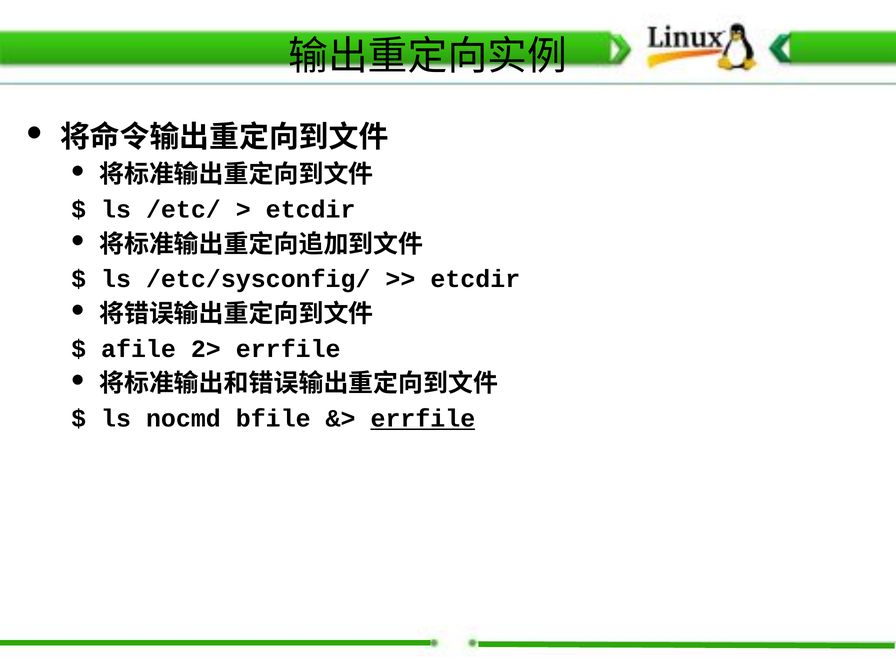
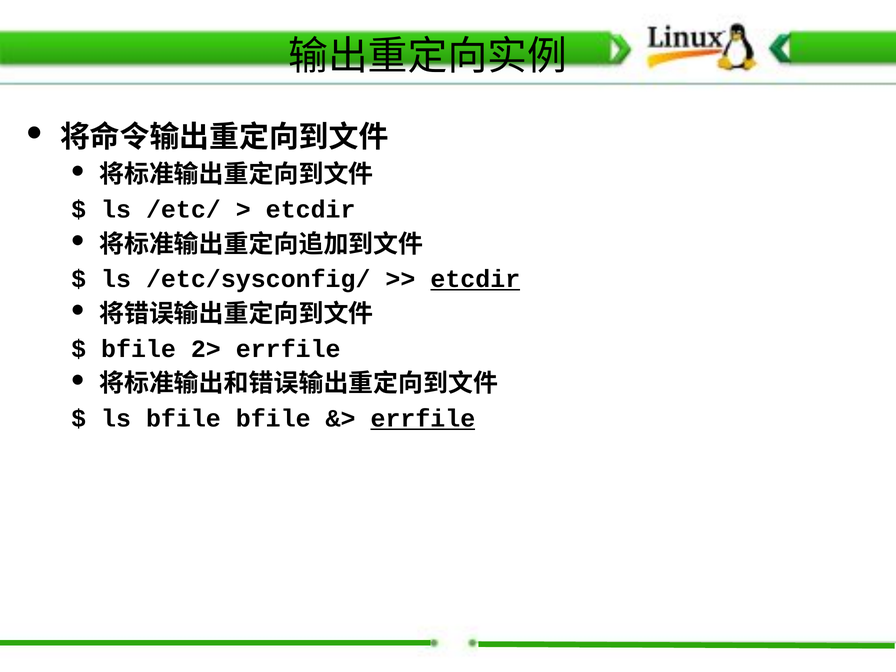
etcdir underline: none -> present (475, 279)
afile: afile -> bfile (138, 349)
ls nocmd: nocmd -> bfile (183, 419)
